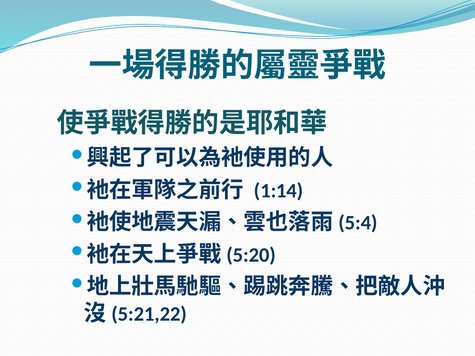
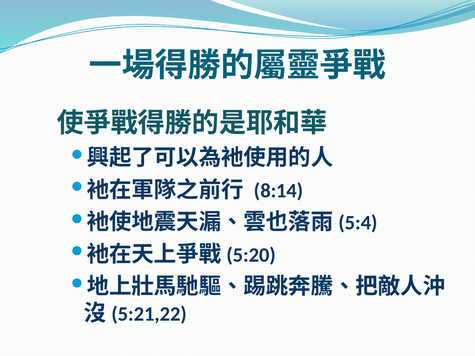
1:14: 1:14 -> 8:14 (279, 191)
